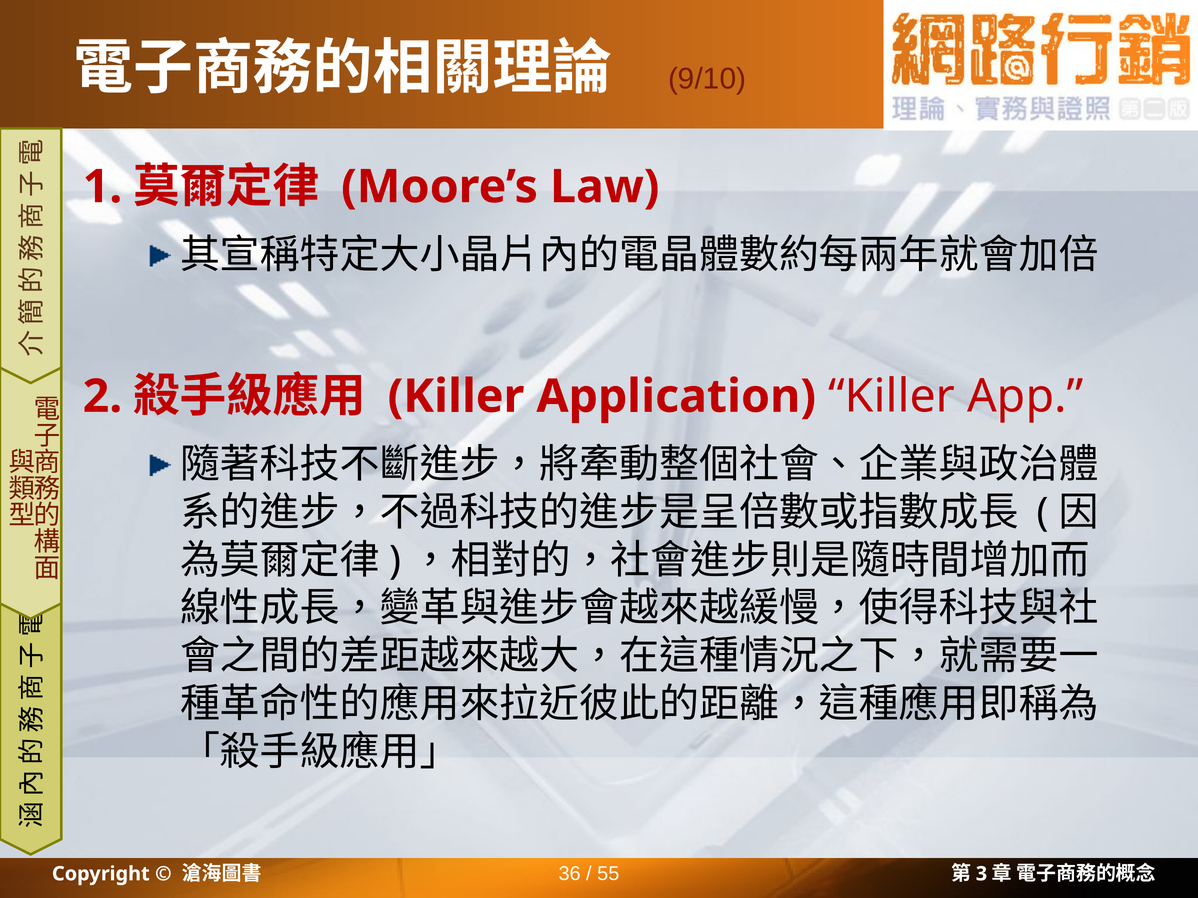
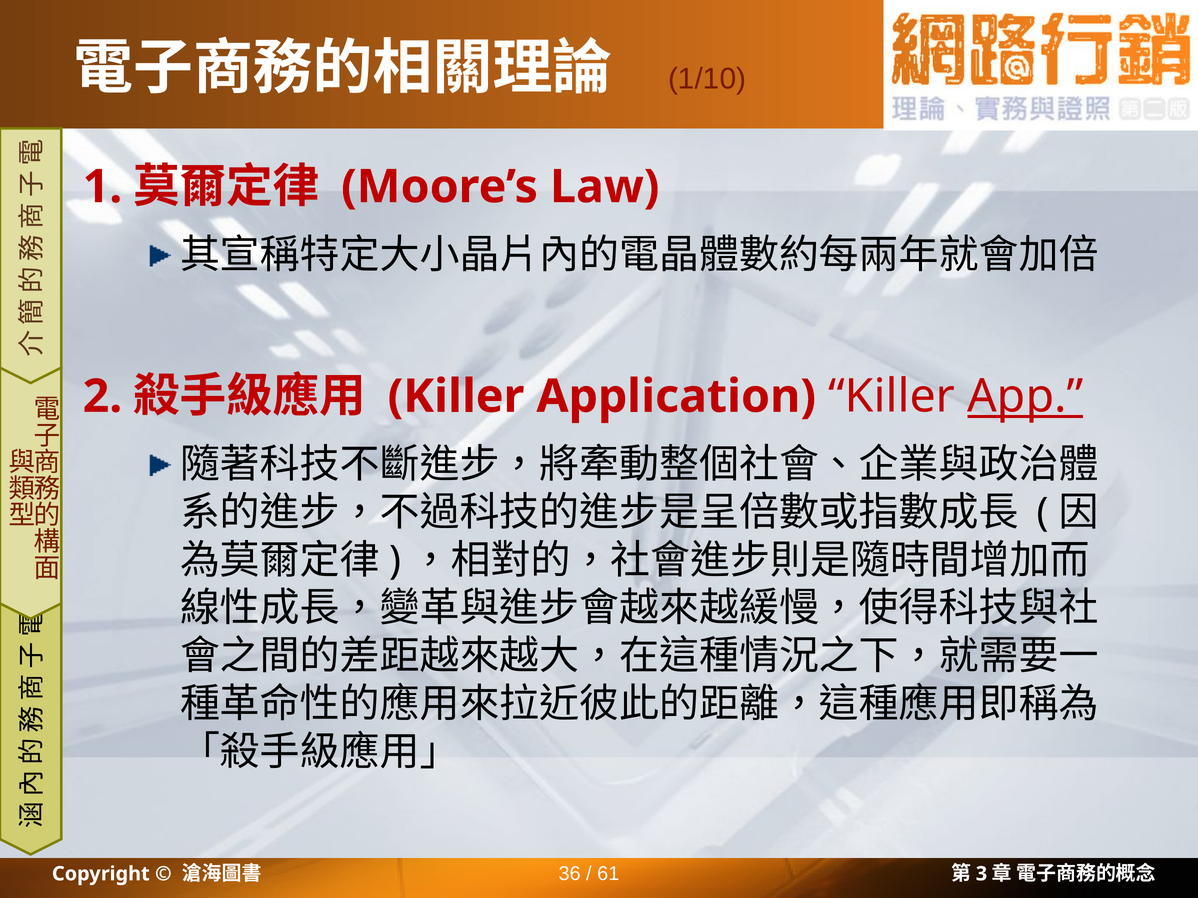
9/10: 9/10 -> 1/10 (707, 79)
App underline: none -> present (1025, 397)
55: 55 -> 61 (608, 874)
